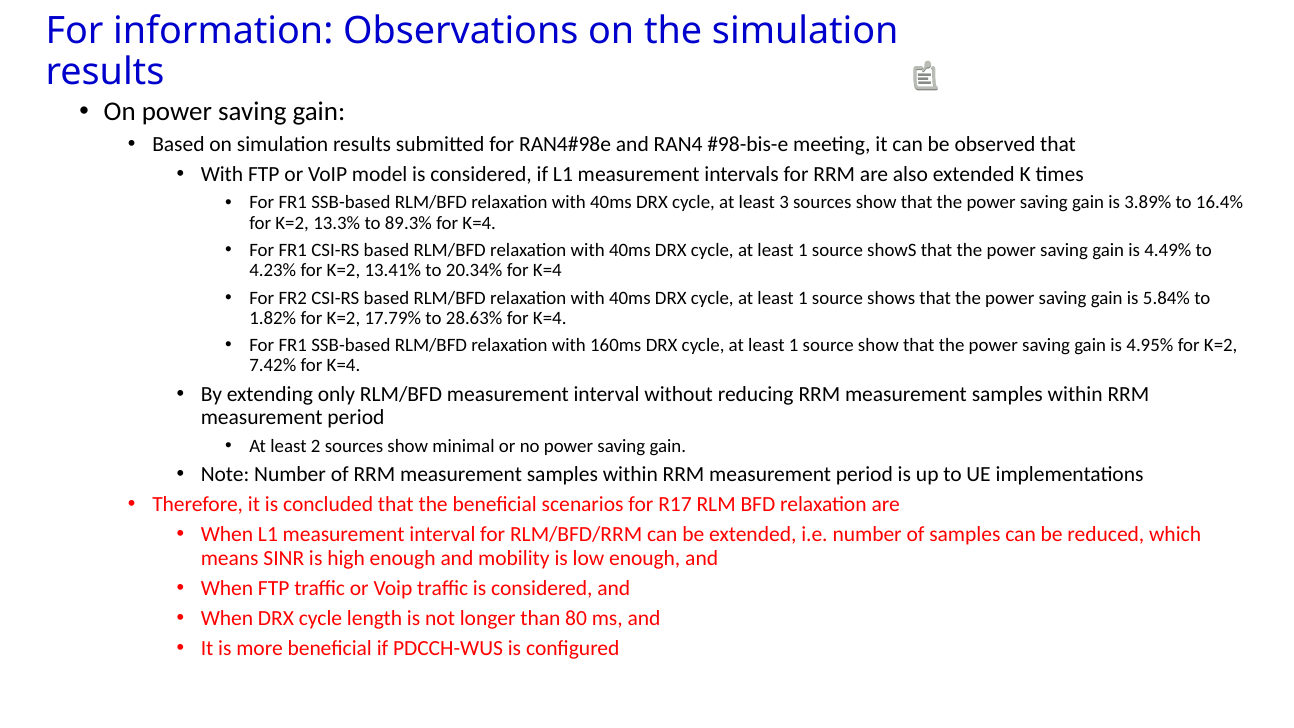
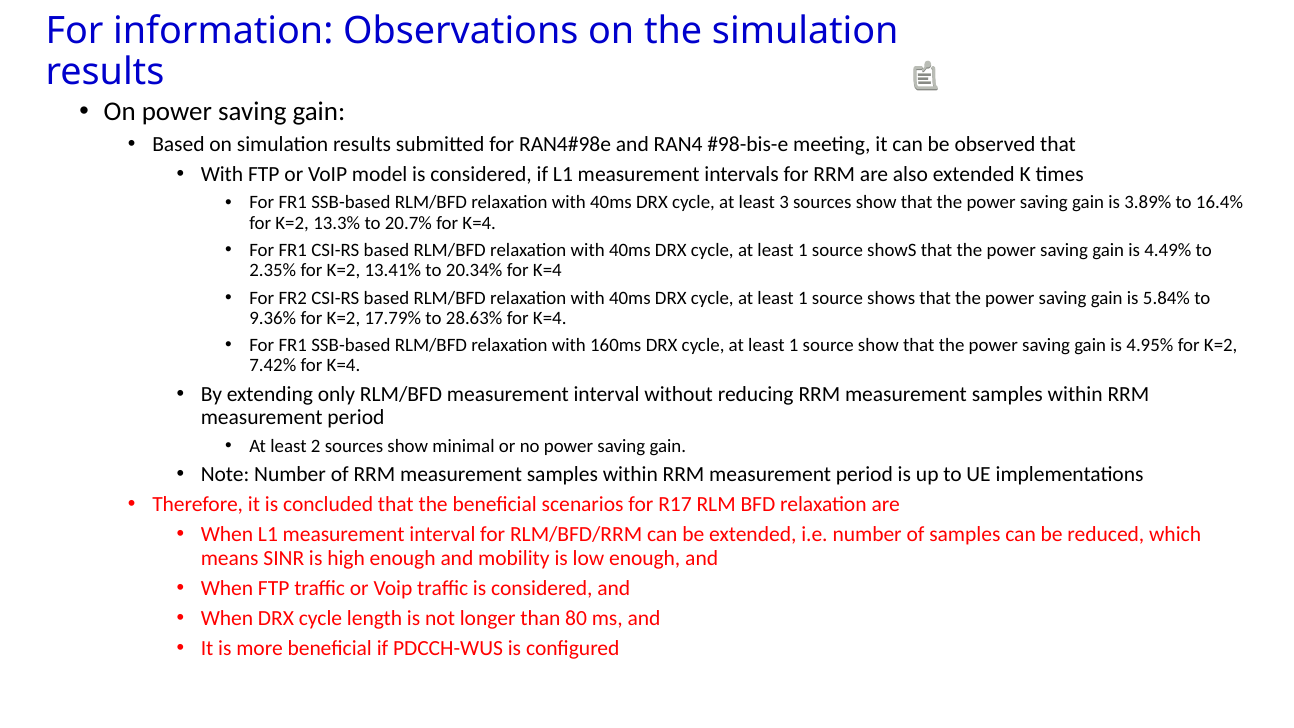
89.3%: 89.3% -> 20.7% (408, 223)
4.23%: 4.23% -> 2.35% (273, 271)
1.82%: 1.82% -> 9.36% (273, 318)
